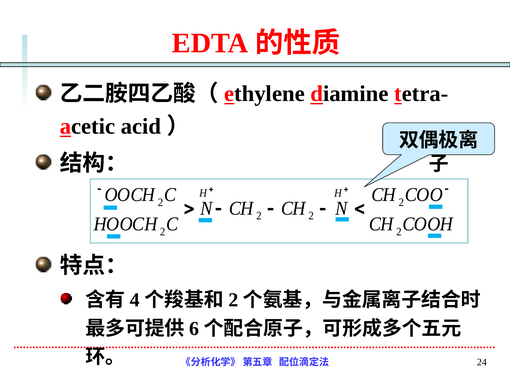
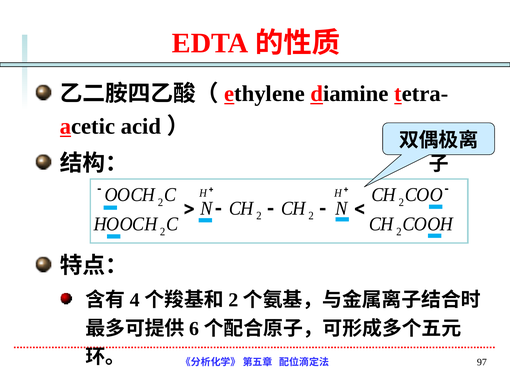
24: 24 -> 97 (482, 363)
